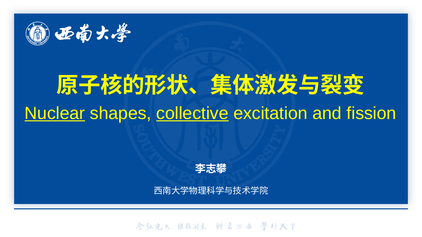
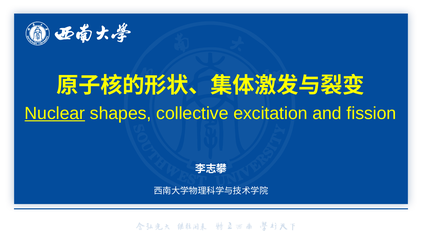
collective underline: present -> none (192, 113)
